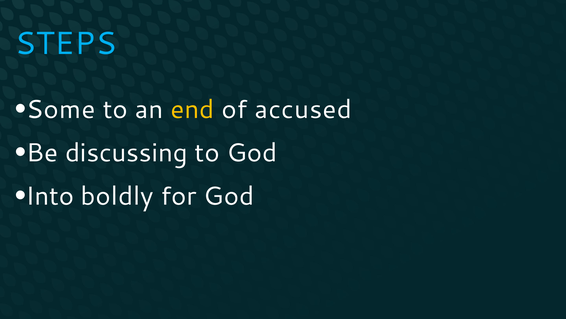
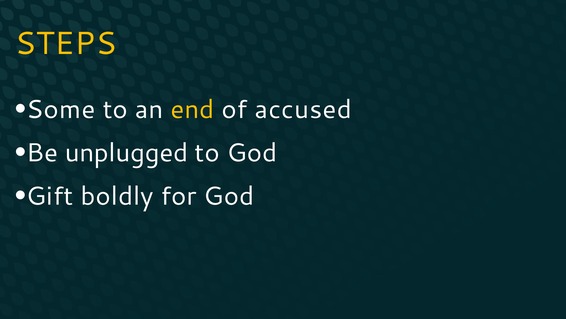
STEPS colour: light blue -> yellow (66, 44)
discussing: discussing -> unplugged (126, 153)
Into: Into -> Gift (50, 196)
